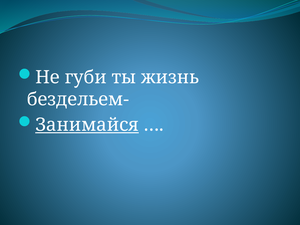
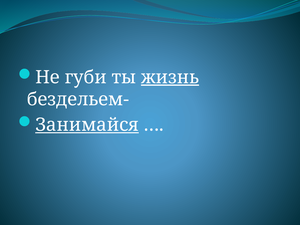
жизнь underline: none -> present (170, 77)
